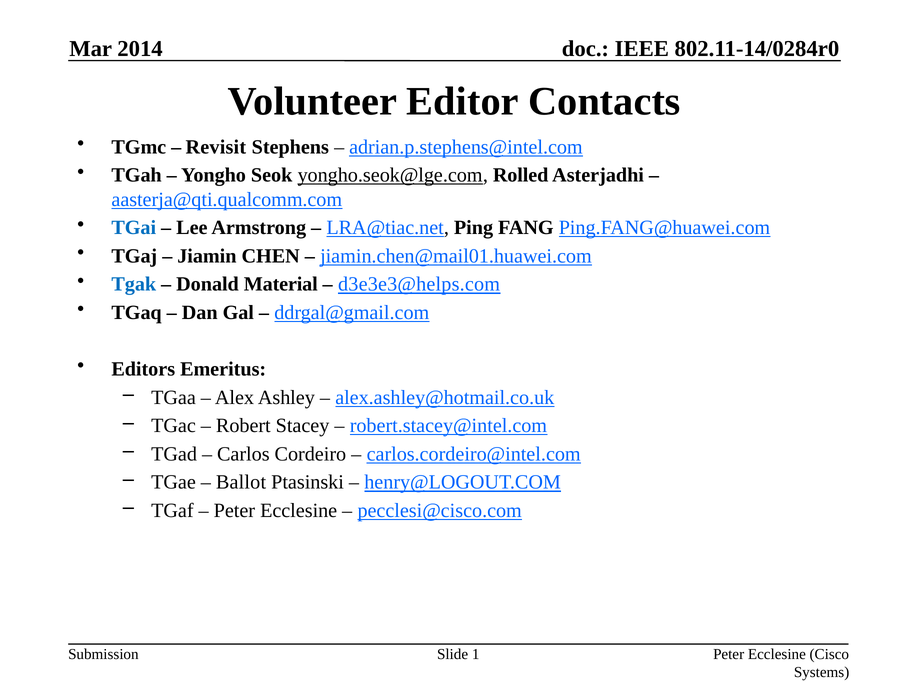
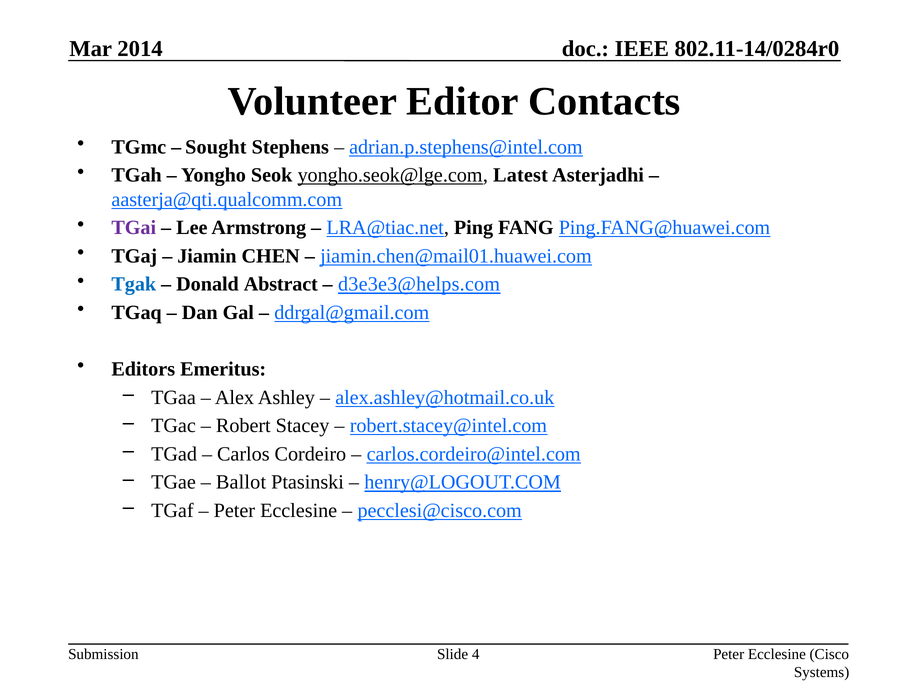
Revisit: Revisit -> Sought (216, 147)
Rolled: Rolled -> Latest (521, 175)
TGai colour: blue -> purple (134, 228)
Material: Material -> Abstract (281, 284)
1: 1 -> 4 (476, 654)
